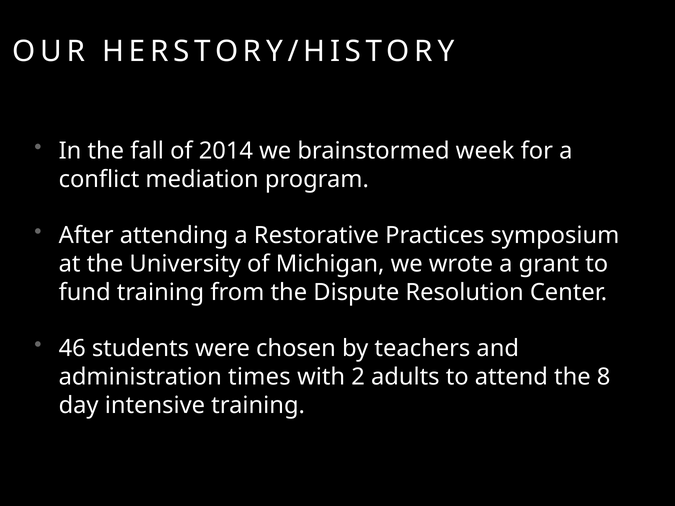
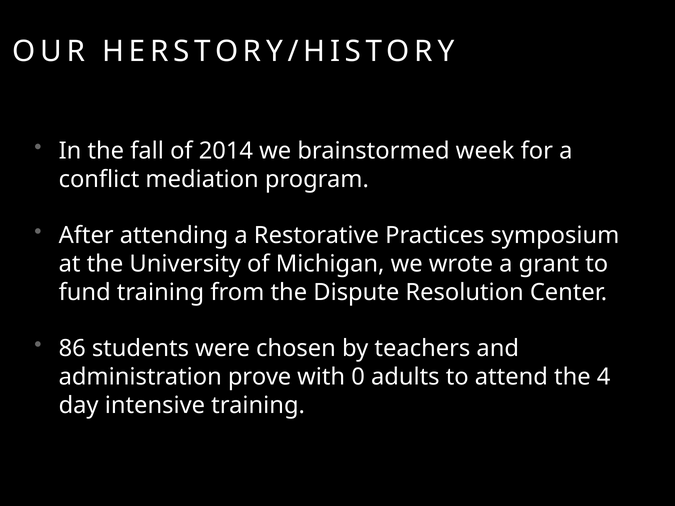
46: 46 -> 86 (72, 349)
times: times -> prove (260, 377)
2: 2 -> 0 (358, 377)
8: 8 -> 4 (604, 377)
